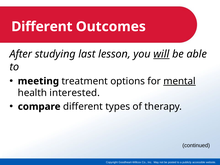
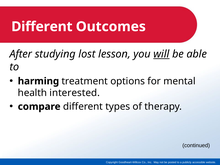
last: last -> lost (87, 54)
meeting: meeting -> harming (38, 81)
mental underline: present -> none (180, 81)
